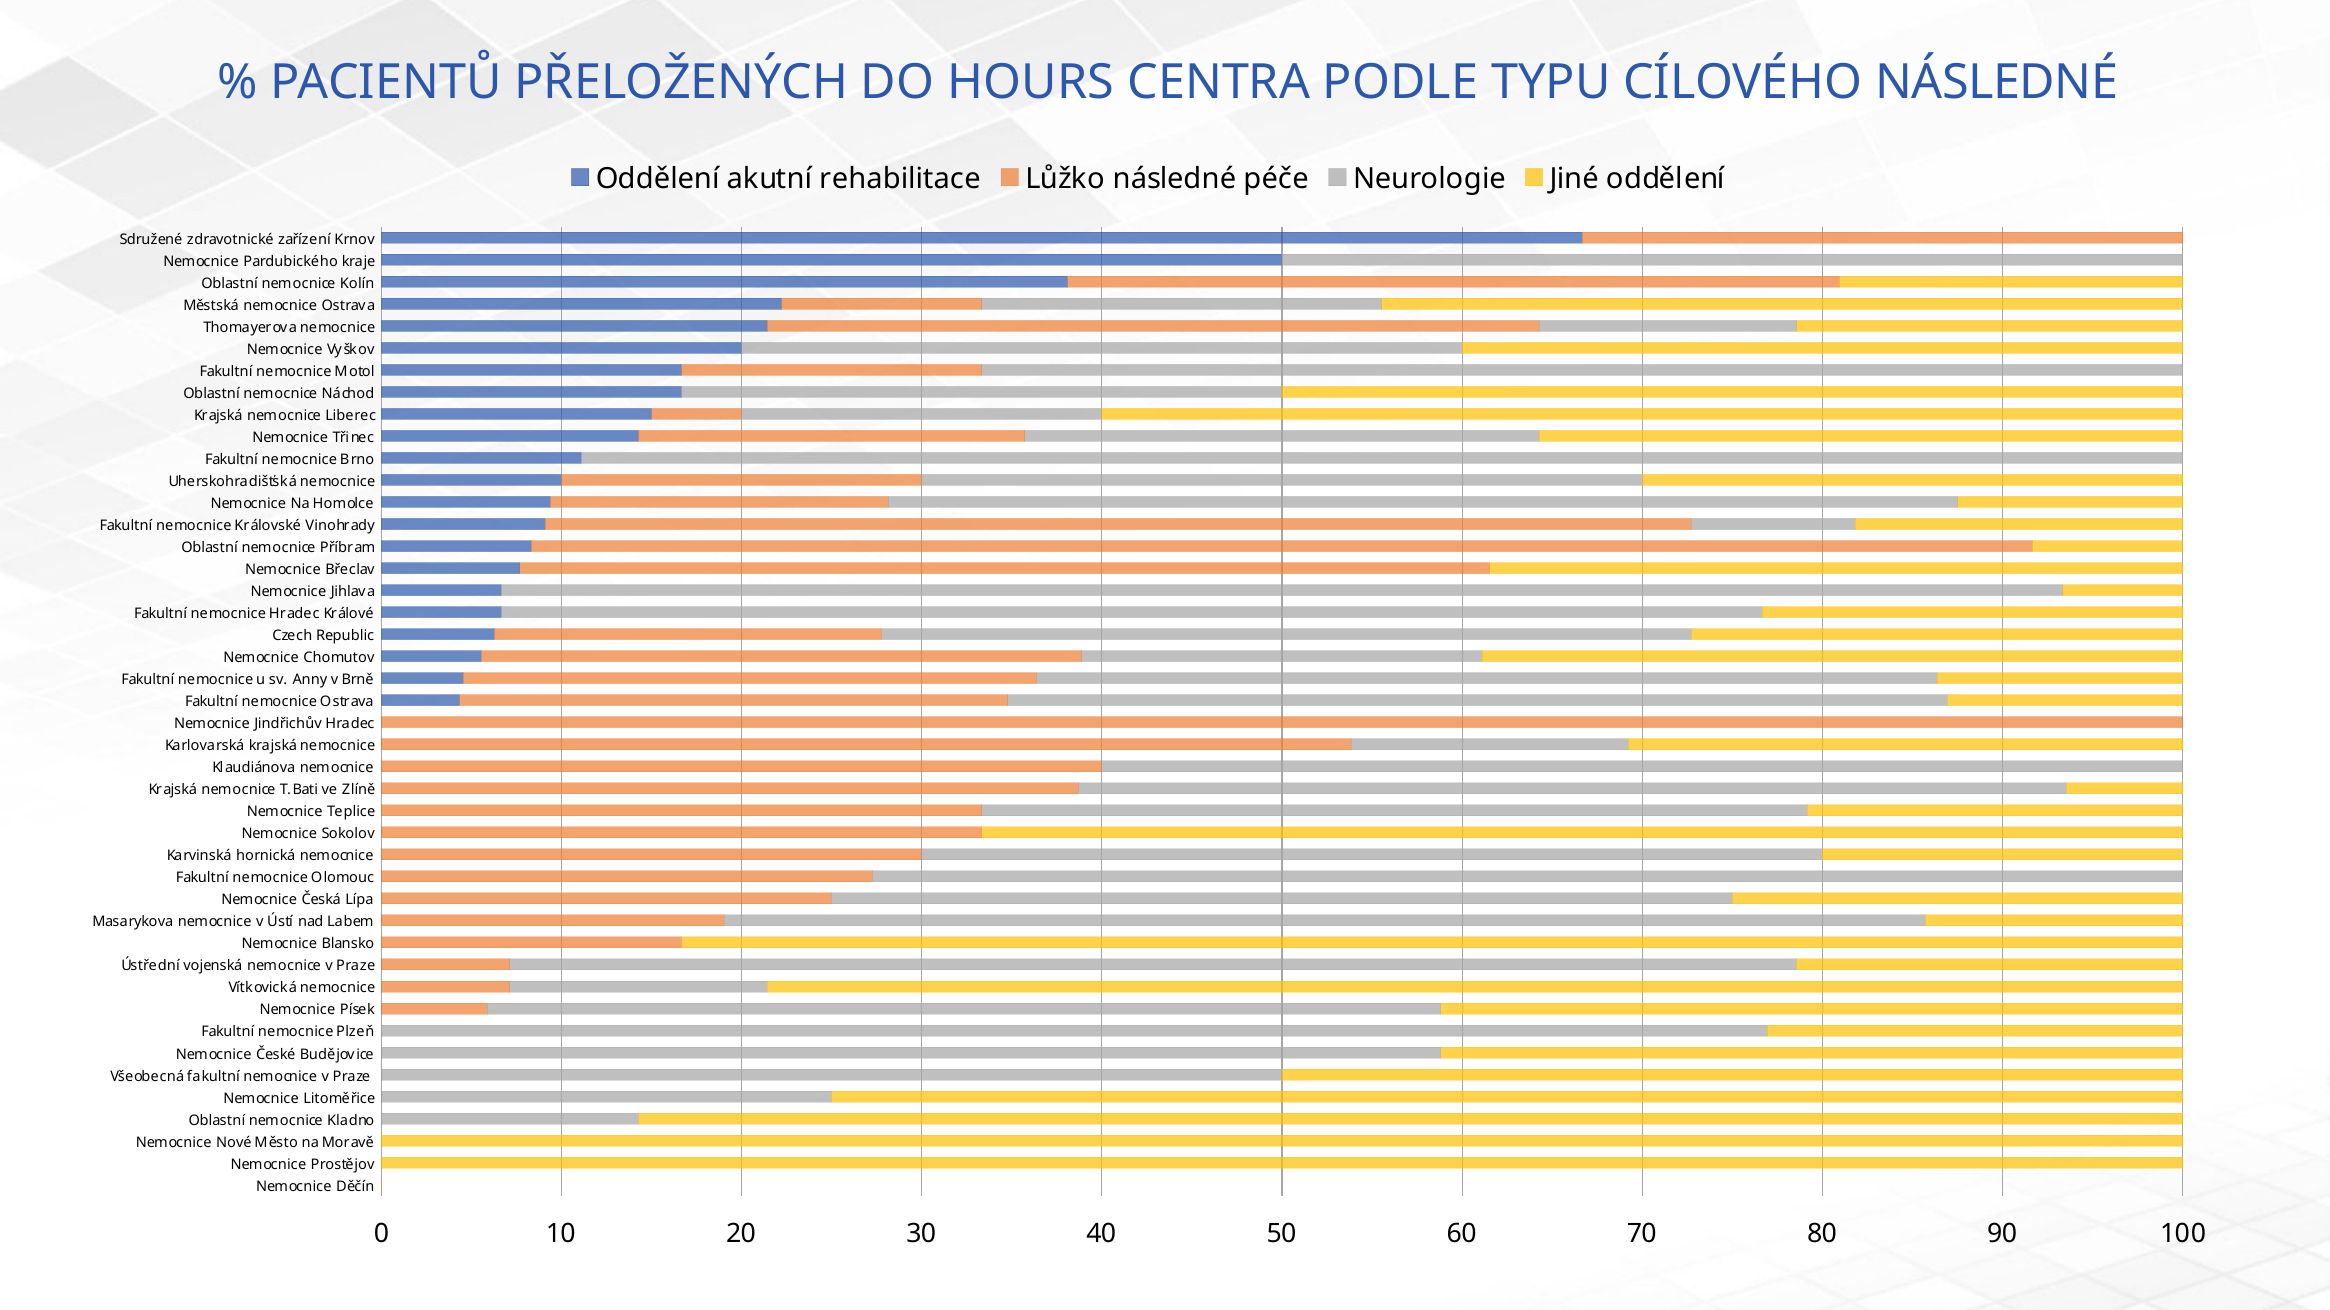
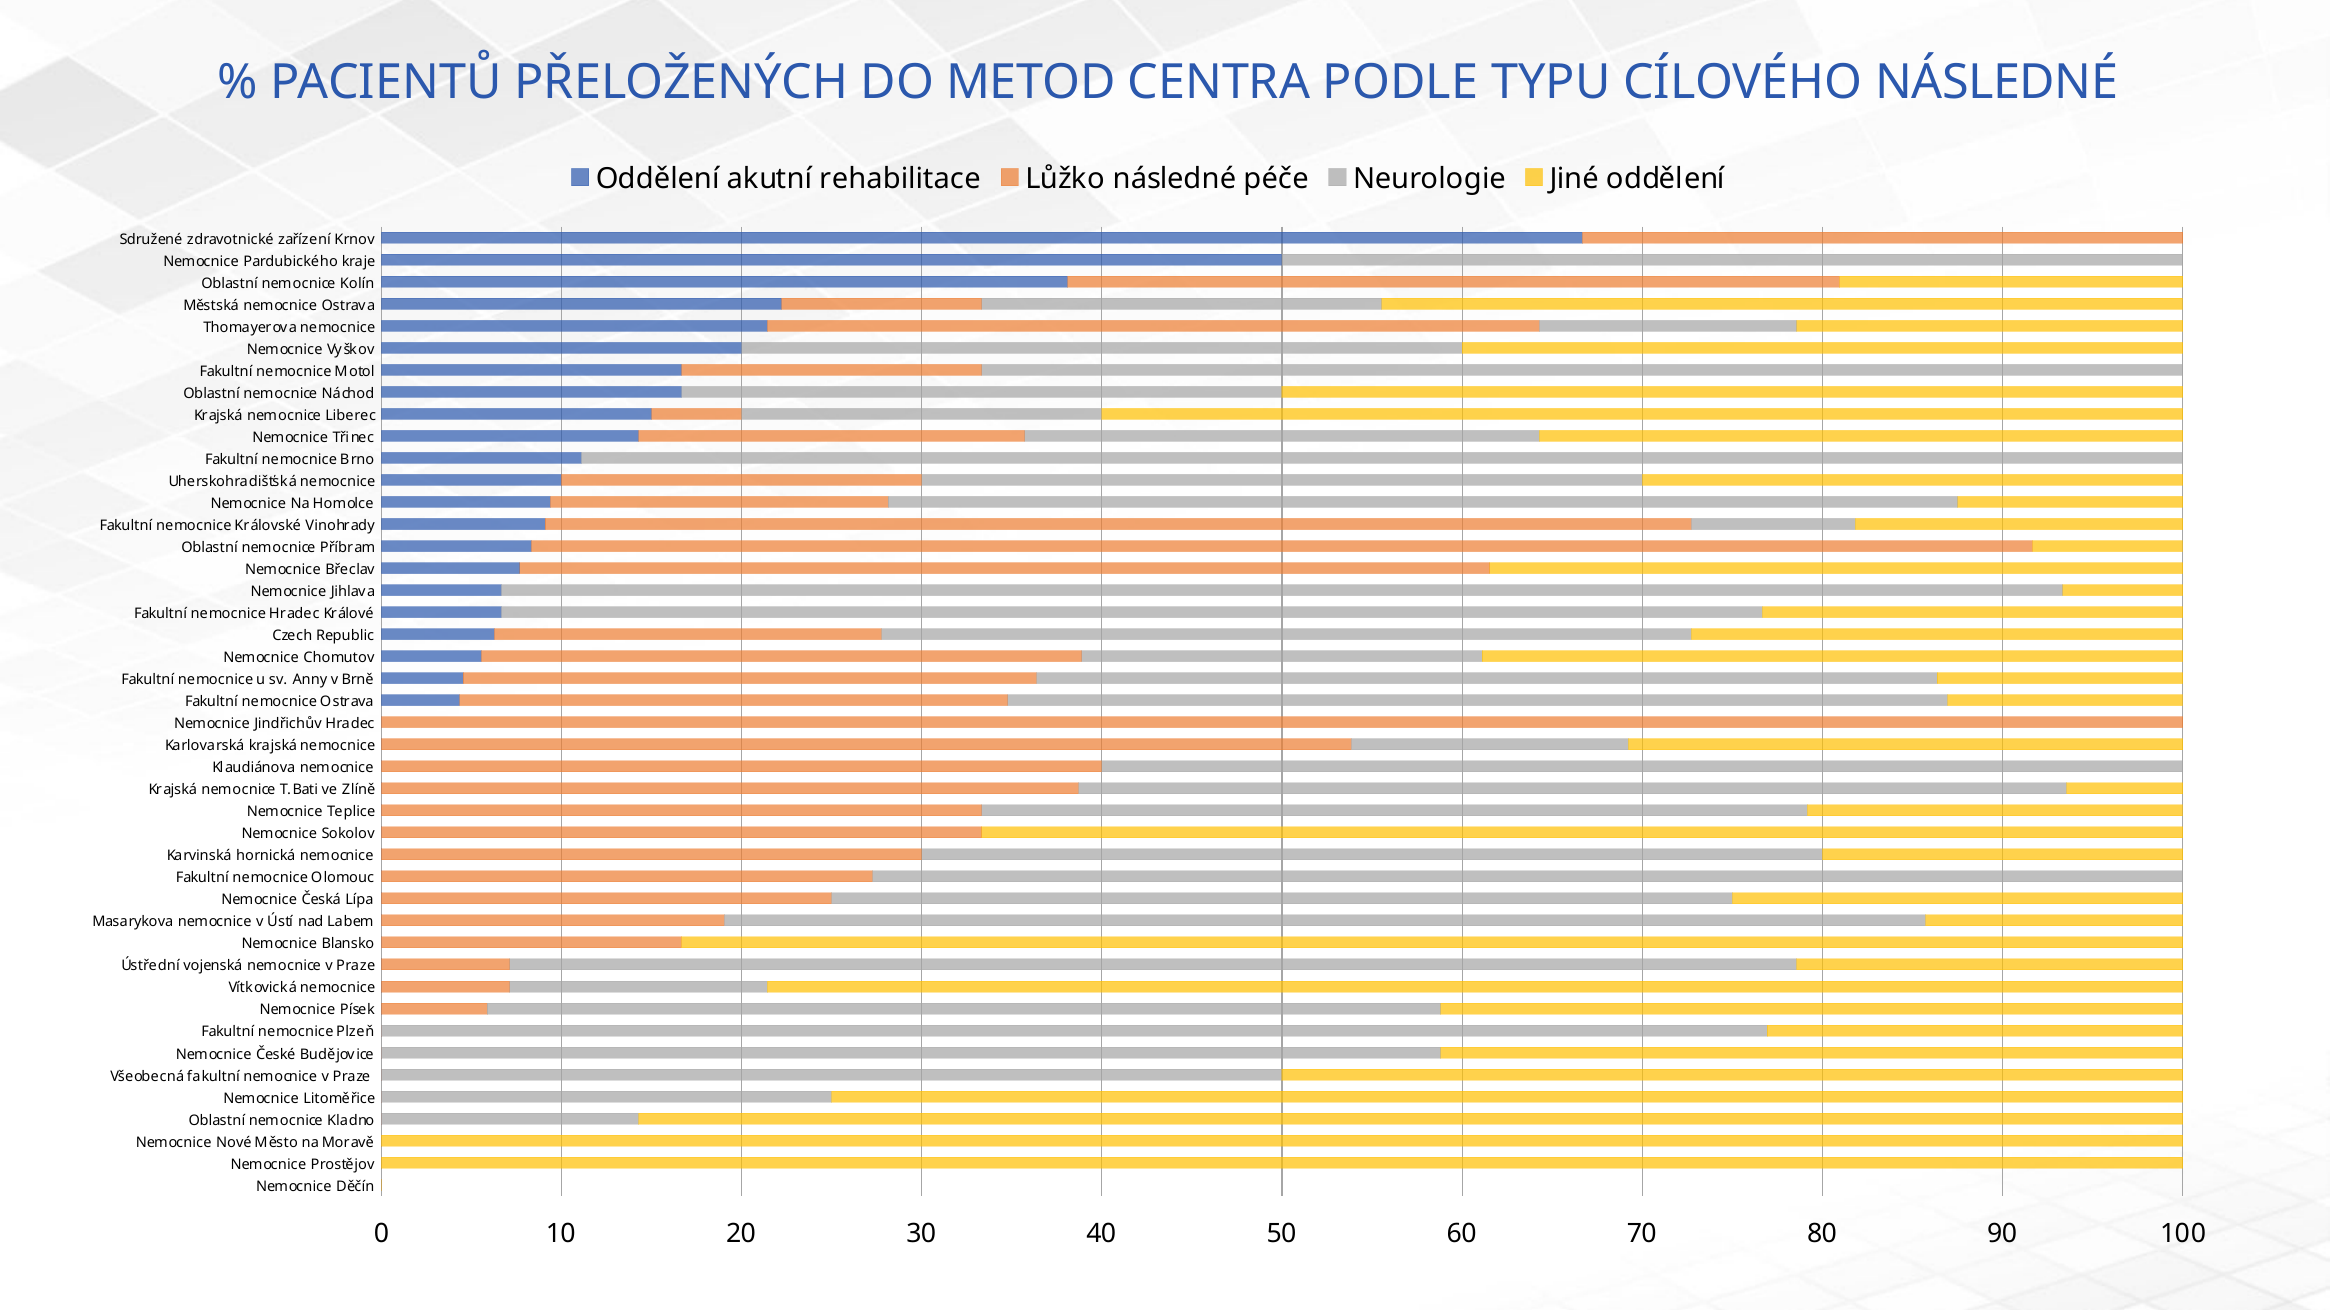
HOURS: HOURS -> METOD (1031, 82)
